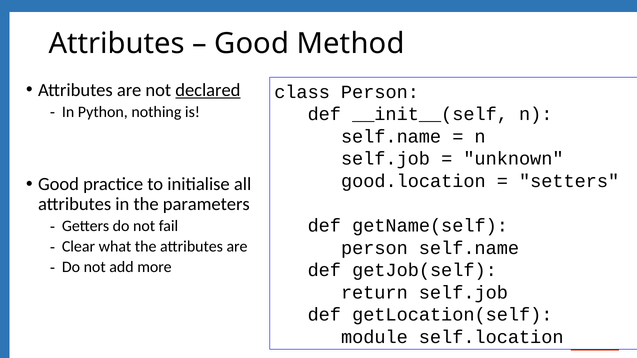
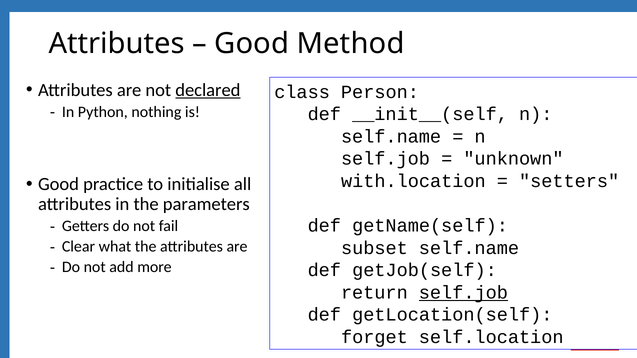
good.location: good.location -> with.location (413, 181)
person: person -> subset (374, 248)
self.job underline: none -> present (463, 293)
module: module -> forget (374, 337)
